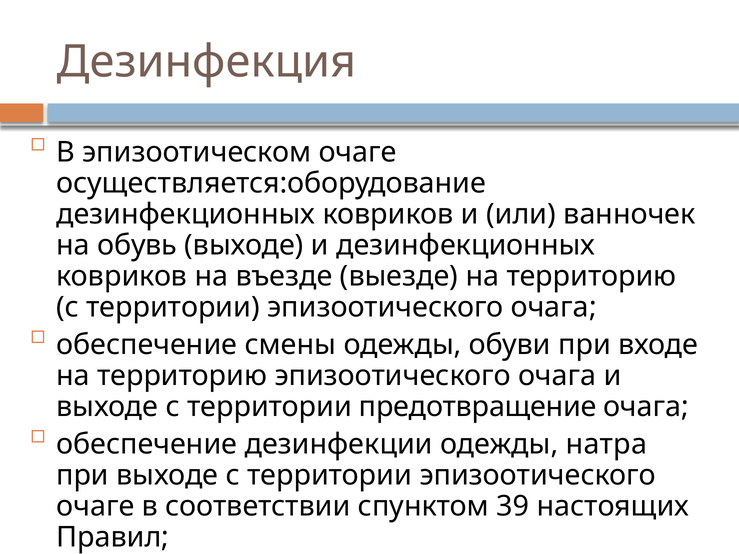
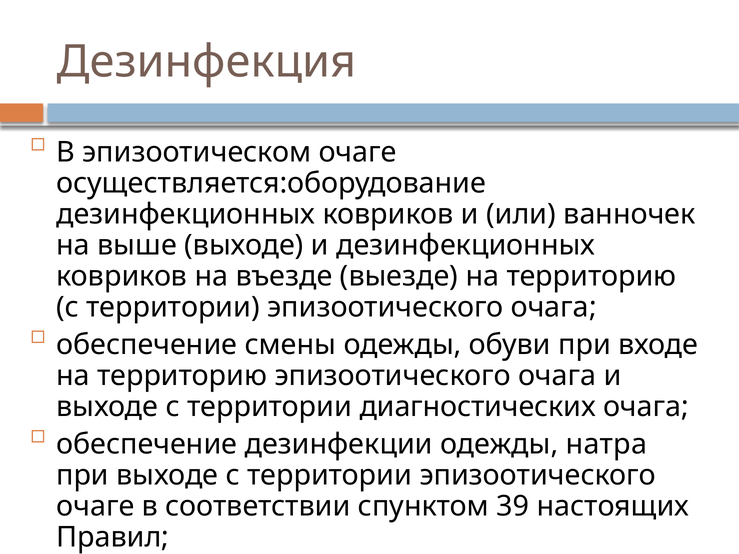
обувь: обувь -> выше (137, 245)
предотвращение: предотвращение -> диагностических (478, 407)
